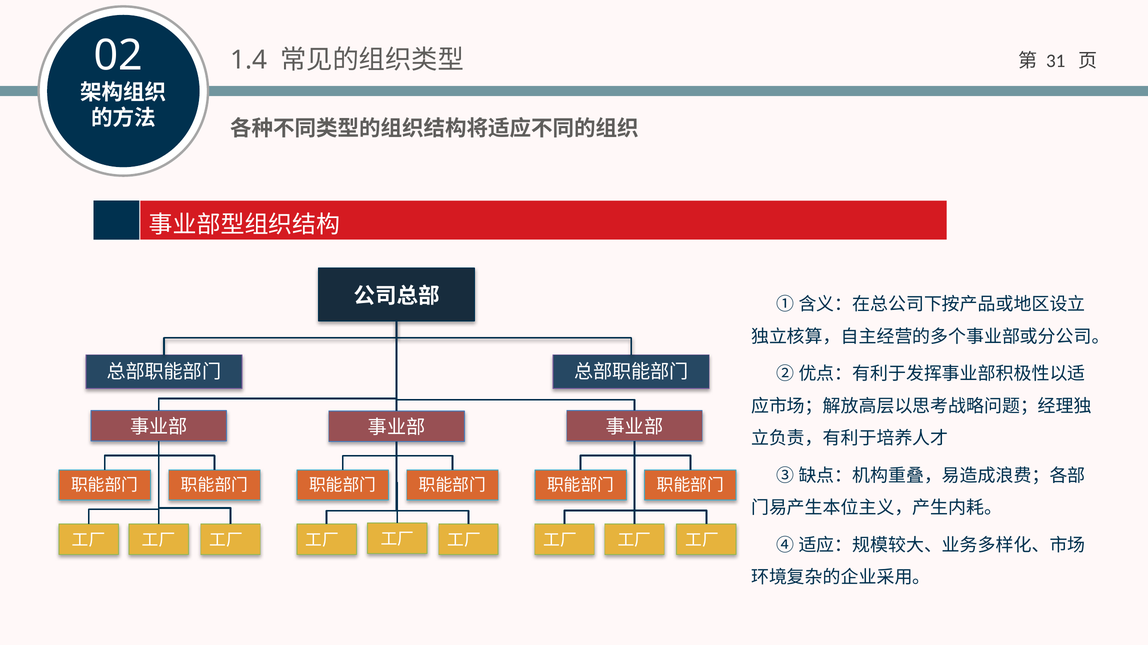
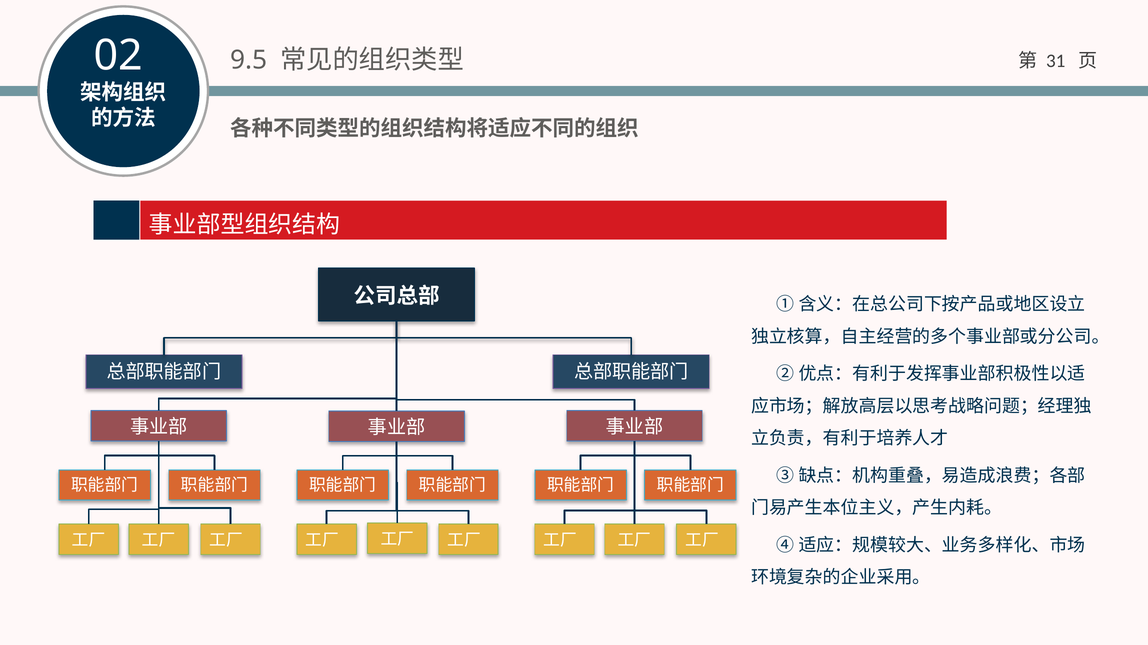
1.4: 1.4 -> 9.5 (249, 60)
